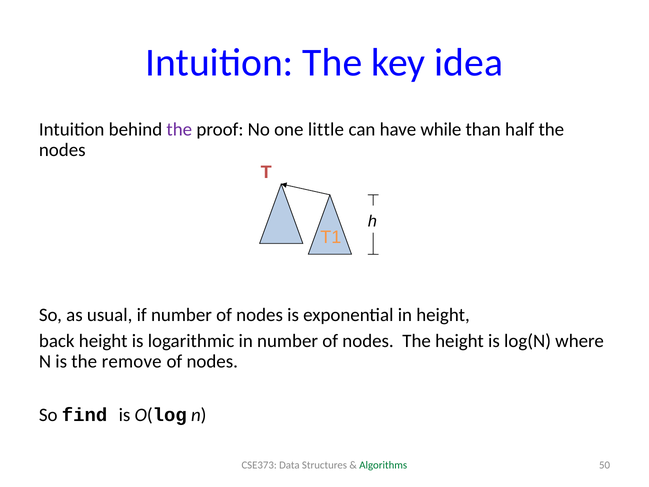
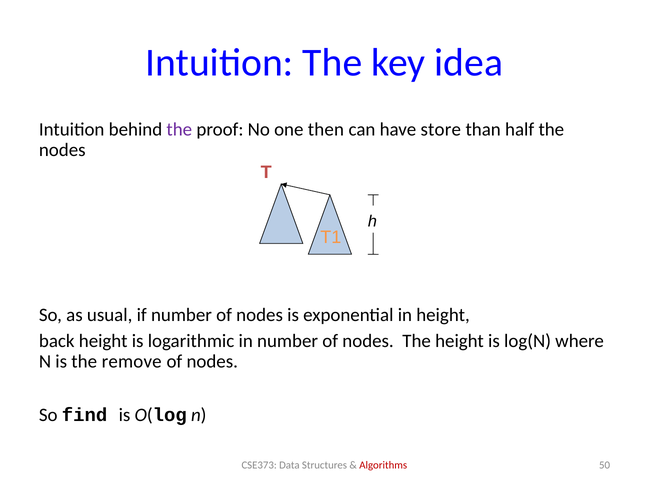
little: little -> then (326, 130)
while: while -> store (441, 130)
Algorithms colour: green -> red (383, 465)
